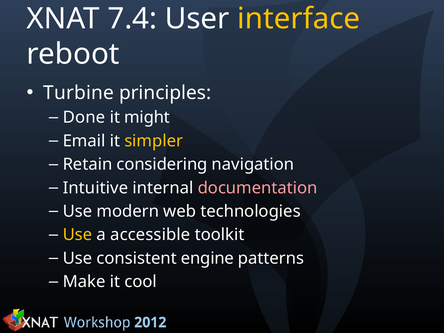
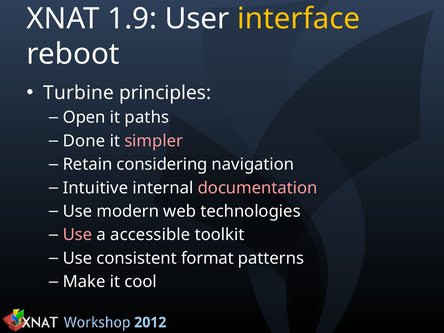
7.4: 7.4 -> 1.9 (132, 19)
Done: Done -> Open (84, 117)
might: might -> paths (147, 117)
Email: Email -> Done (84, 141)
simpler colour: yellow -> pink (154, 141)
Use colour: yellow -> pink (77, 235)
engine: engine -> format (207, 258)
